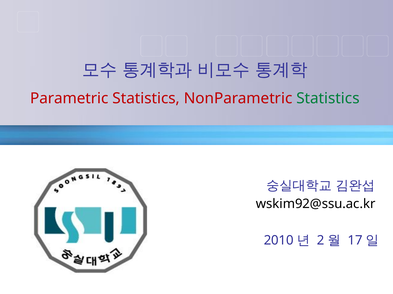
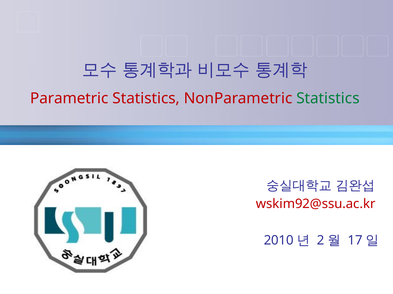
wskim92@ssu.ac.kr colour: black -> red (316, 204)
